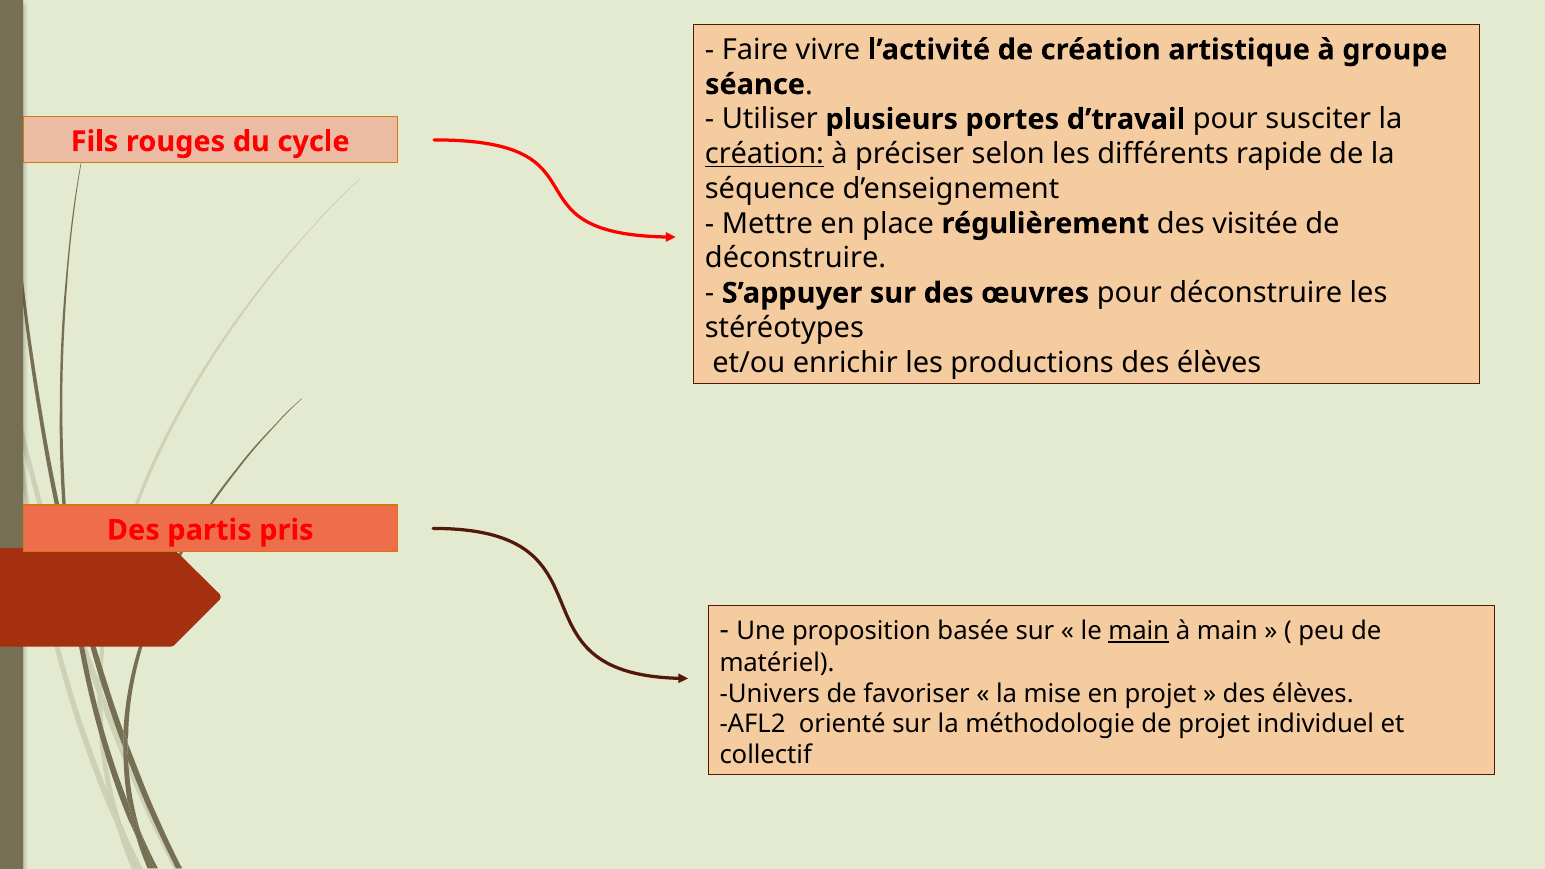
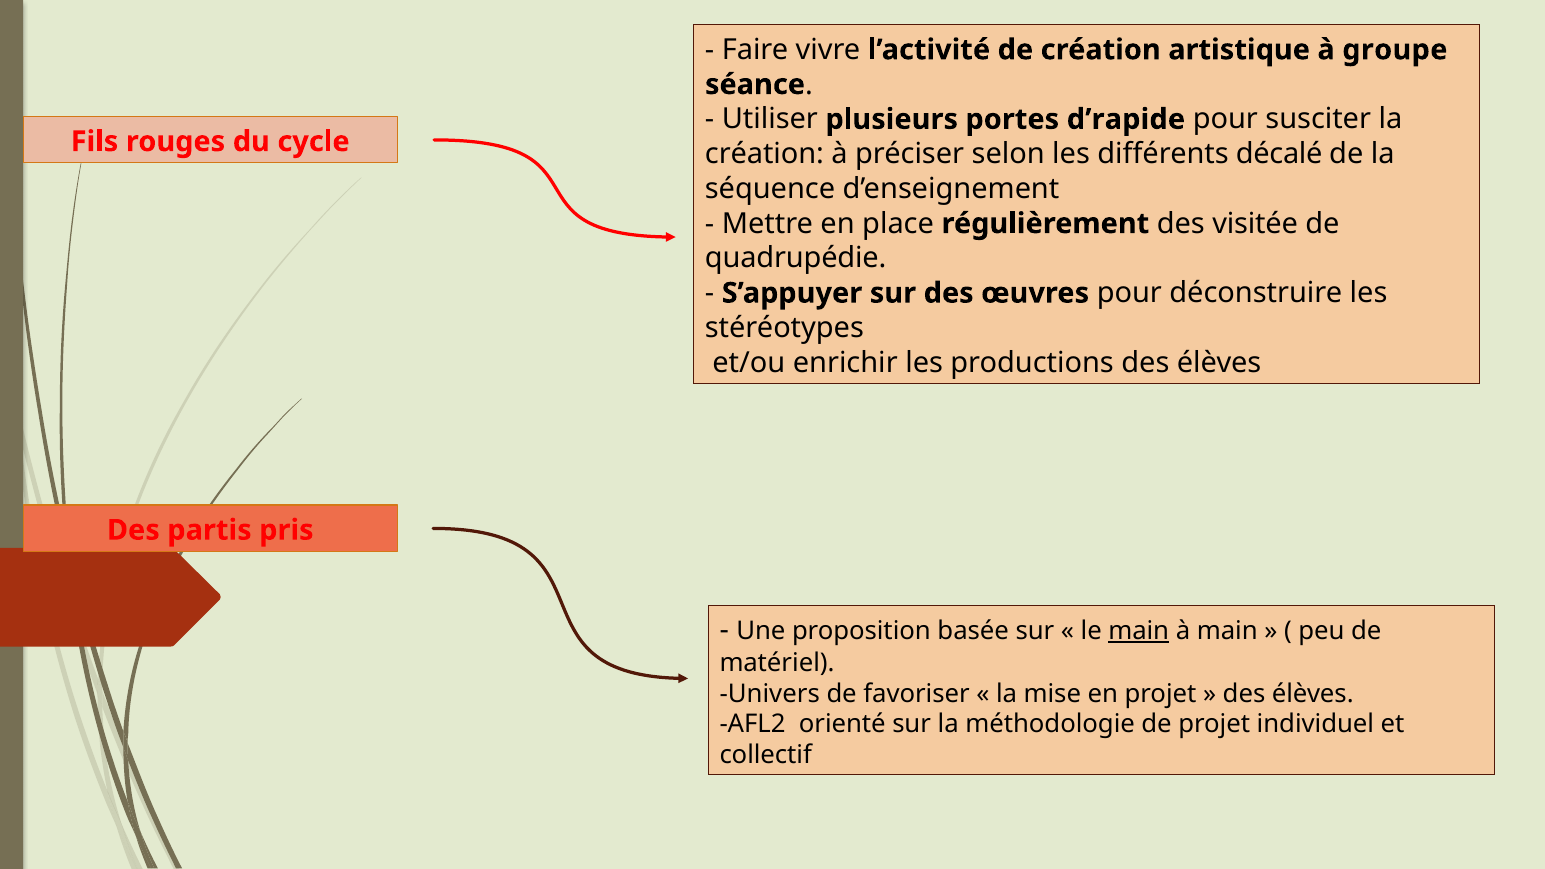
d’travail: d’travail -> d’rapide (1126, 119)
création underline: present -> none (764, 154)
rapide: rapide -> décalé (1279, 154)
déconstruire: déconstruire -> quadrupédie (796, 258)
